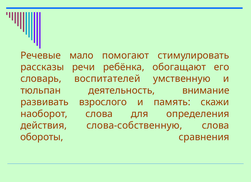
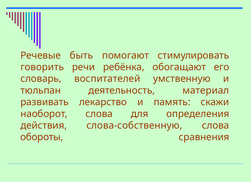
мало: мало -> быть (81, 55)
рассказы: рассказы -> говорить (42, 67)
внимание: внимание -> материал (206, 90)
взрослого: взрослого -> лекарство (103, 102)
